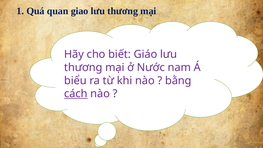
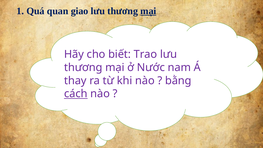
mại underline: none -> present (148, 11)
Giáo: Giáo -> Trao (145, 54)
biểu: biểu -> thay (75, 81)
